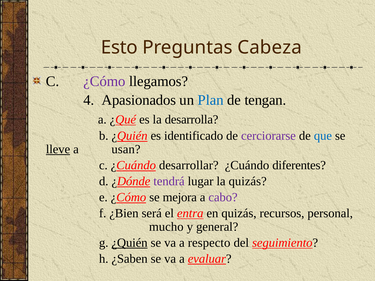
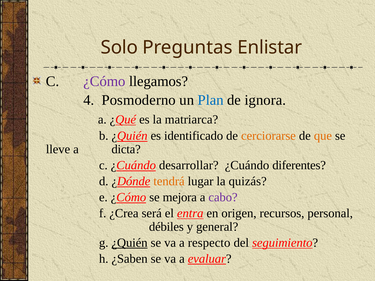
Esto: Esto -> Solo (119, 48)
Cabeza: Cabeza -> Enlistar (270, 48)
Apasionados: Apasionados -> Posmoderno (139, 100)
tengan: tengan -> ignora (265, 100)
desarrolla: desarrolla -> matriarca (191, 120)
cerciorarse colour: purple -> orange (268, 136)
que colour: blue -> orange (323, 136)
lleve underline: present -> none (58, 149)
usan: usan -> dicta (126, 149)
tendrá colour: purple -> orange (169, 181)
¿Bien: ¿Bien -> ¿Crea (124, 213)
en quizás: quizás -> origen (239, 213)
mucho: mucho -> débiles (166, 227)
